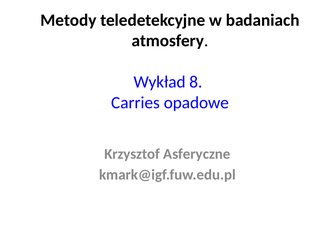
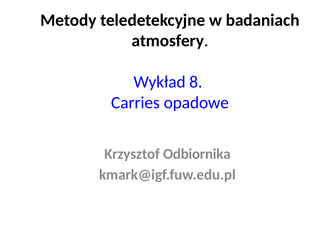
Asferyczne: Asferyczne -> Odbiornika (197, 154)
